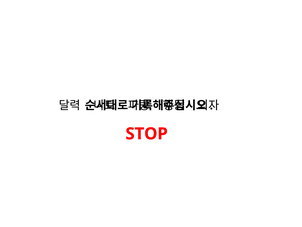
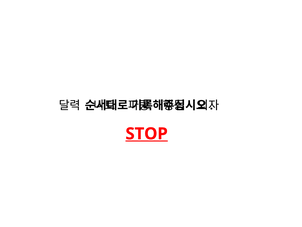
STOP underline: none -> present (147, 134)
